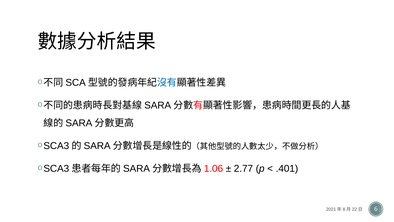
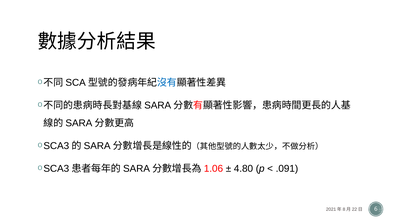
2.77: 2.77 -> 4.80 (243, 168)
.401: .401 -> .091 (287, 168)
